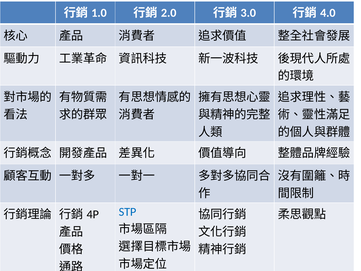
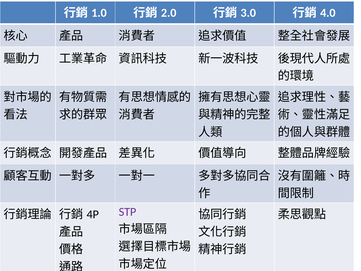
STP colour: blue -> purple (127, 212)
